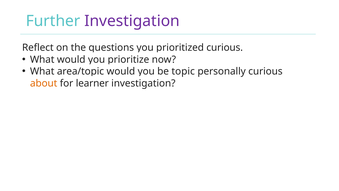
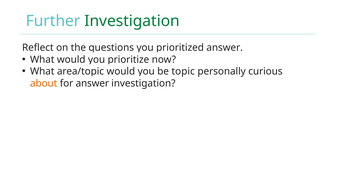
Investigation colour: purple -> green (132, 21)
curious: curious -> answer (225, 48)
for learner: learner -> answer (92, 83)
